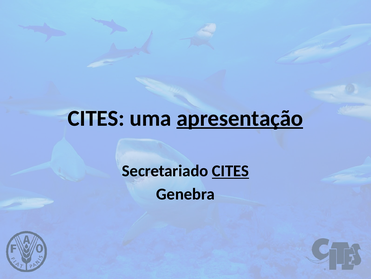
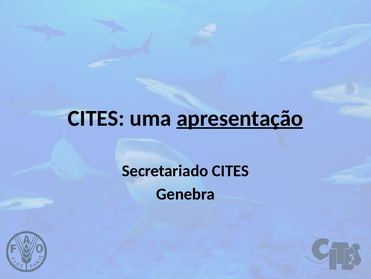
CITES underline: present -> none (230, 171)
